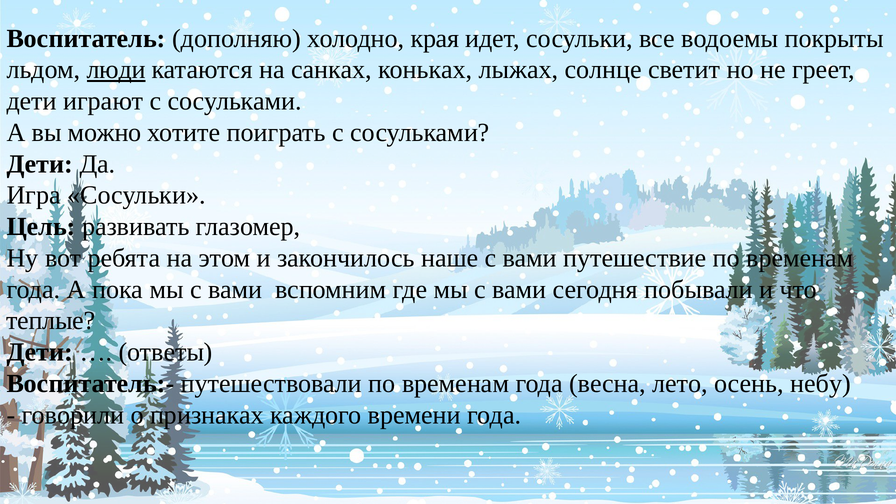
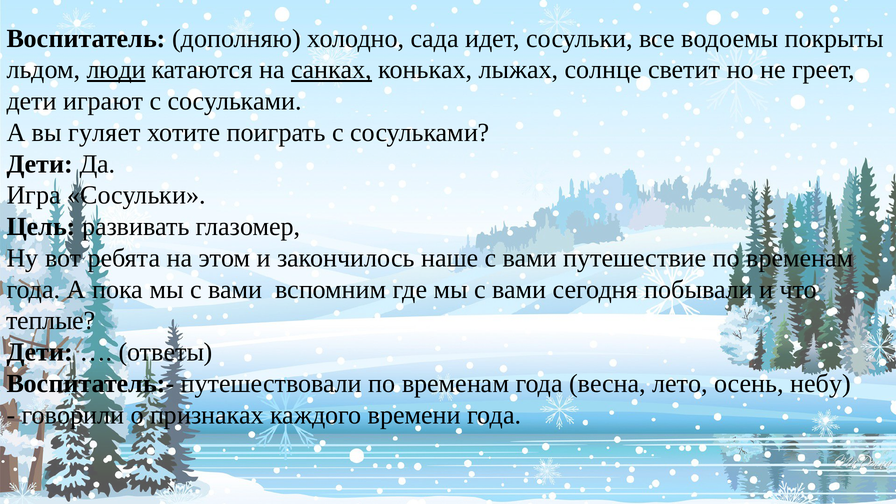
края: края -> сада (435, 38)
санках underline: none -> present (332, 70)
можно: можно -> гуляет (104, 133)
